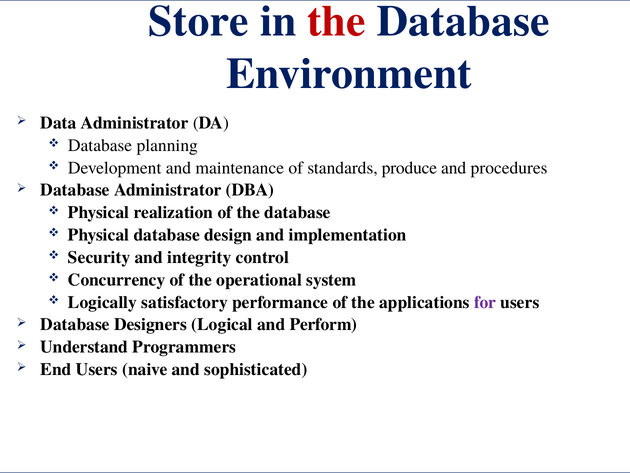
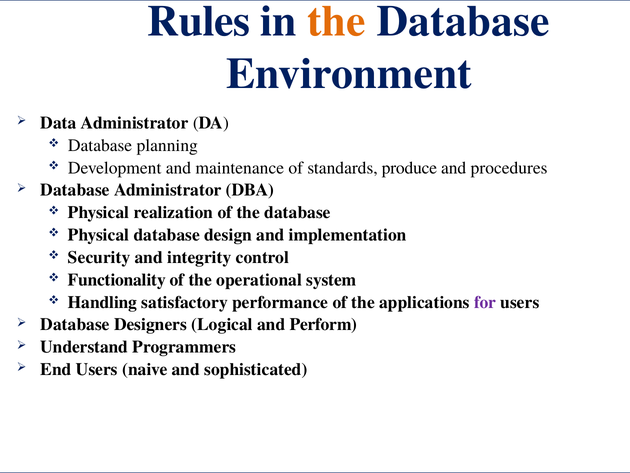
Store: Store -> Rules (199, 21)
the colour: red -> orange (337, 21)
Concurrency: Concurrency -> Functionality (117, 280)
Logically: Logically -> Handling (103, 302)
